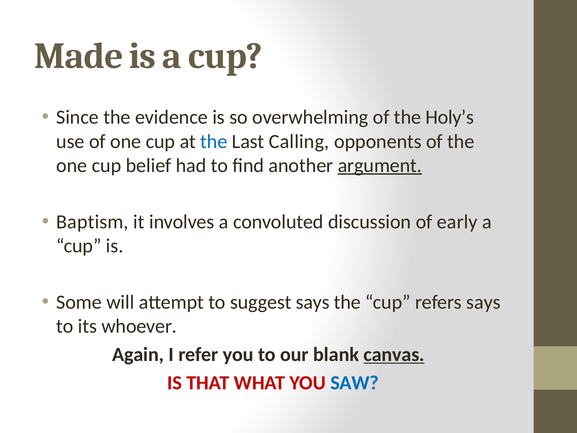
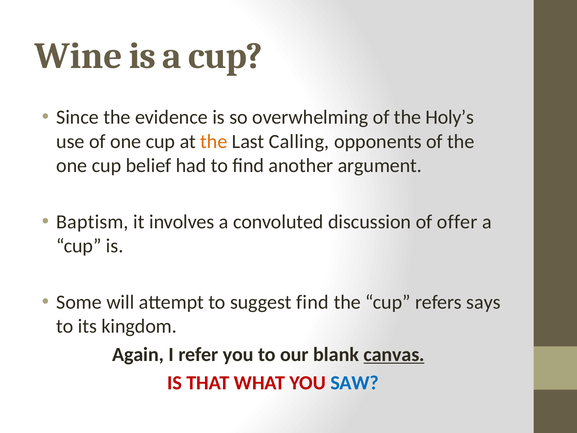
Made: Made -> Wine (79, 56)
the colour: blue -> orange (214, 141)
argument underline: present -> none (380, 165)
early: early -> offer (457, 222)
suggest says: says -> find (312, 302)
whoever: whoever -> kingdom (139, 326)
